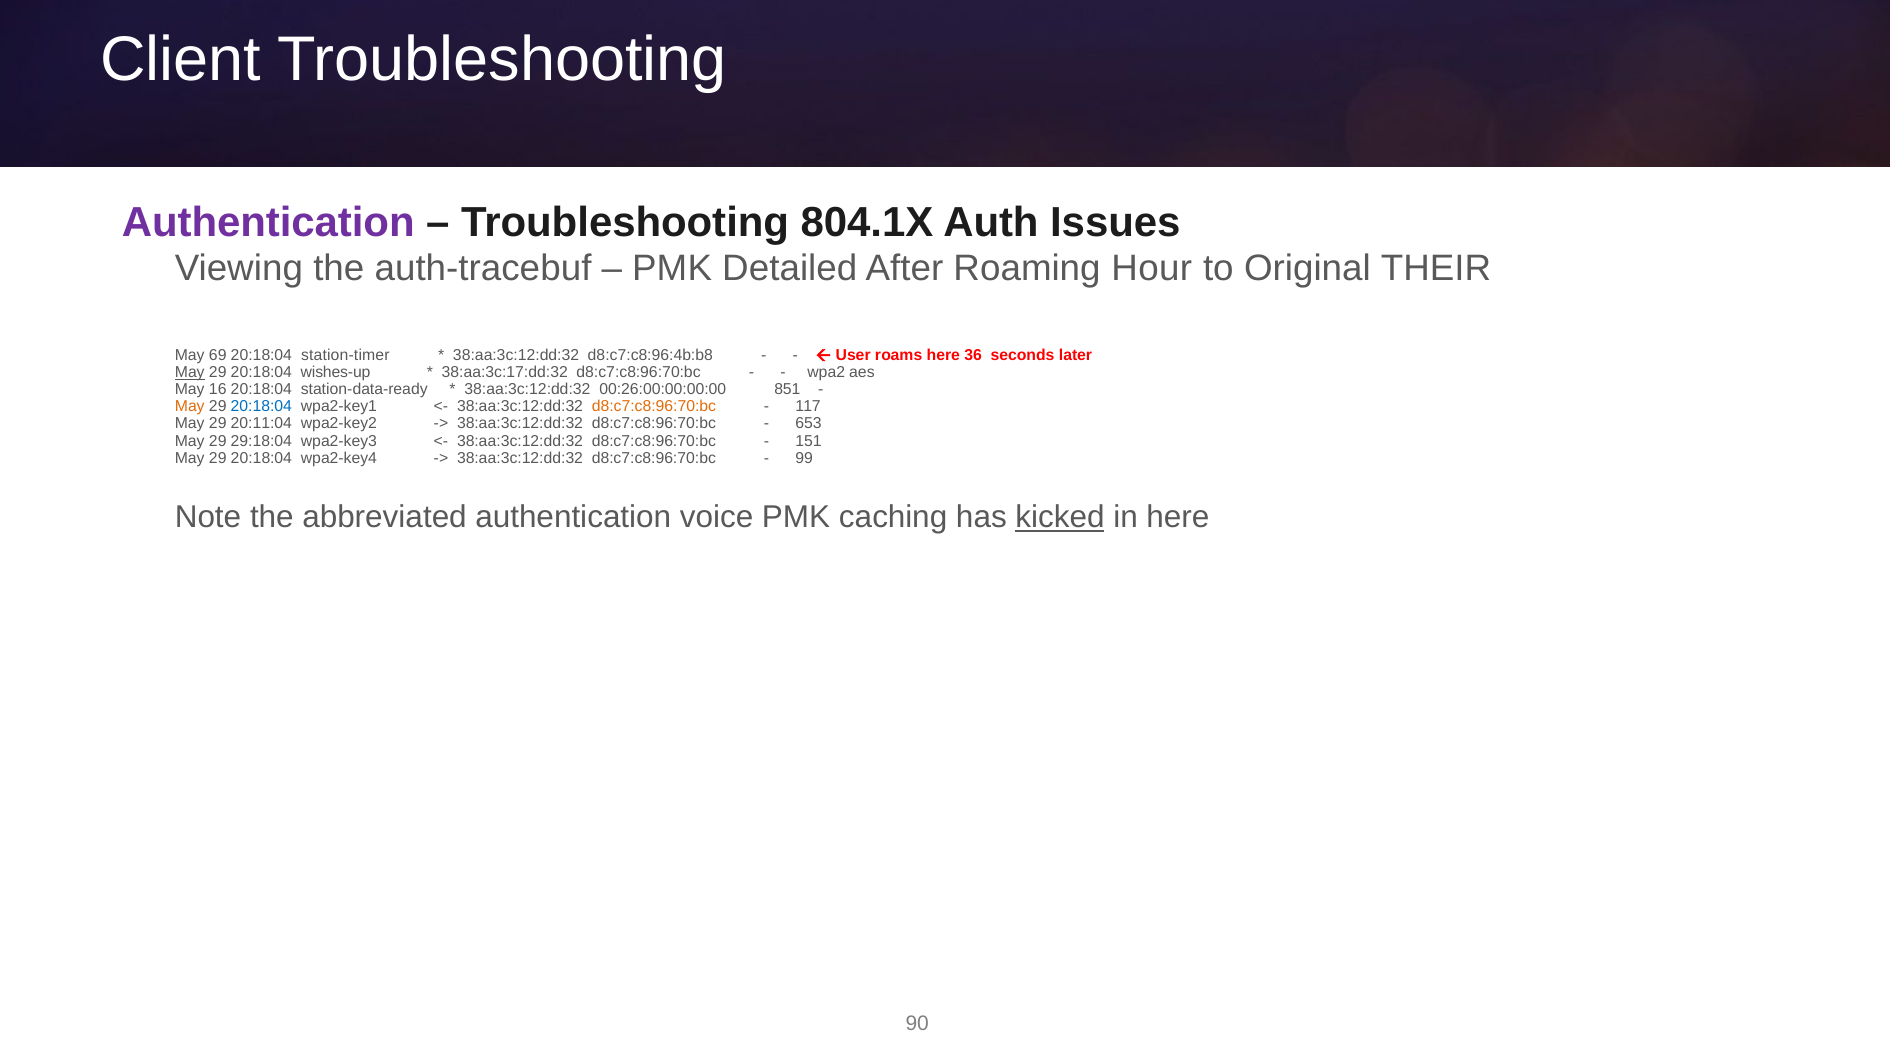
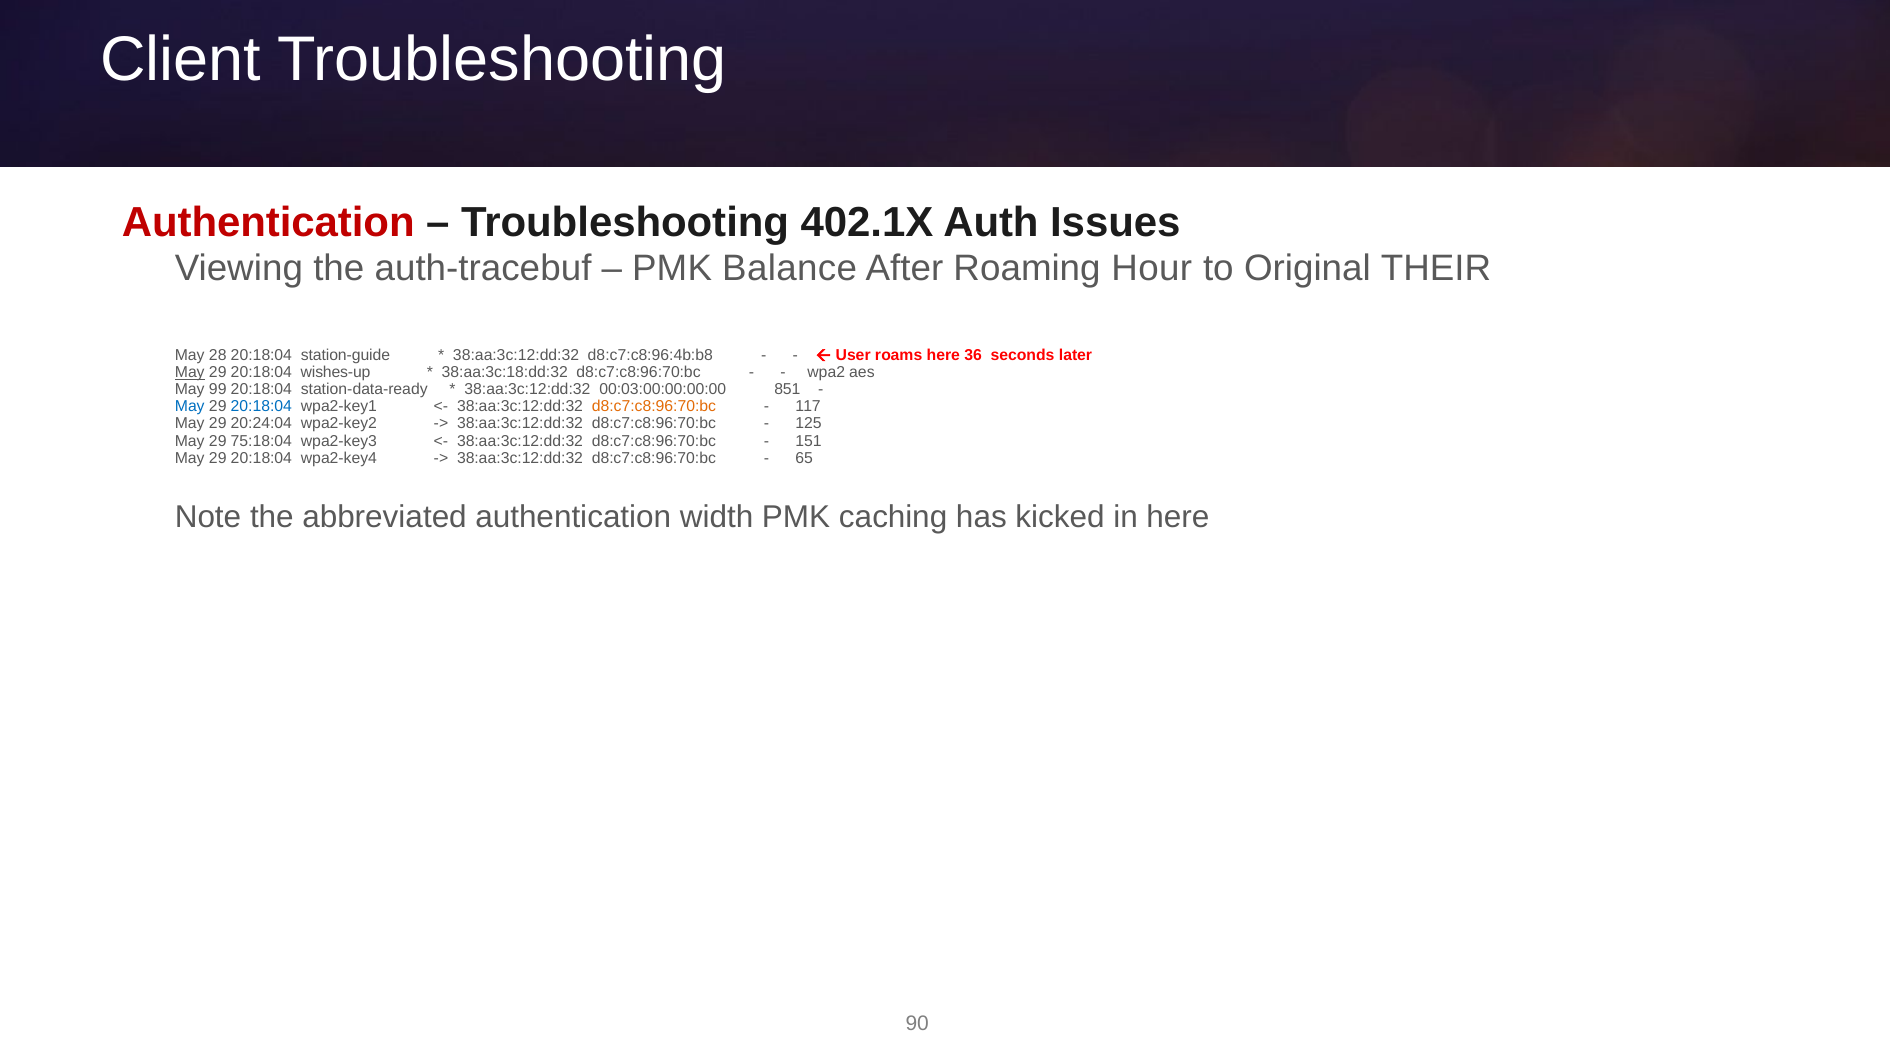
Authentication colour: purple -> red (268, 223)
804.1X: 804.1X -> 402.1X (867, 223)
Detailed: Detailed -> Balance (790, 268)
69: 69 -> 28 (218, 356)
station-timer: station-timer -> station-guide (345, 356)
38:aa:3c:17:dd:32: 38:aa:3c:17:dd:32 -> 38:aa:3c:18:dd:32 (505, 373)
16: 16 -> 99 (218, 390)
00:26:00:00:00:00: 00:26:00:00:00:00 -> 00:03:00:00:00:00 (663, 390)
May colour: orange -> blue (190, 407)
20:11:04: 20:11:04 -> 20:24:04 (261, 424)
653: 653 -> 125 (809, 424)
29:18:04: 29:18:04 -> 75:18:04 (261, 441)
99: 99 -> 65 (804, 458)
voice: voice -> width (717, 517)
kicked underline: present -> none (1060, 517)
